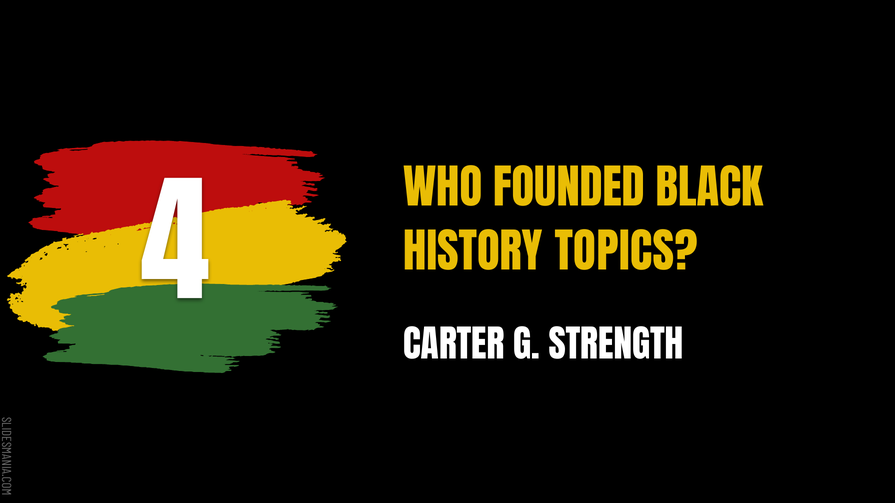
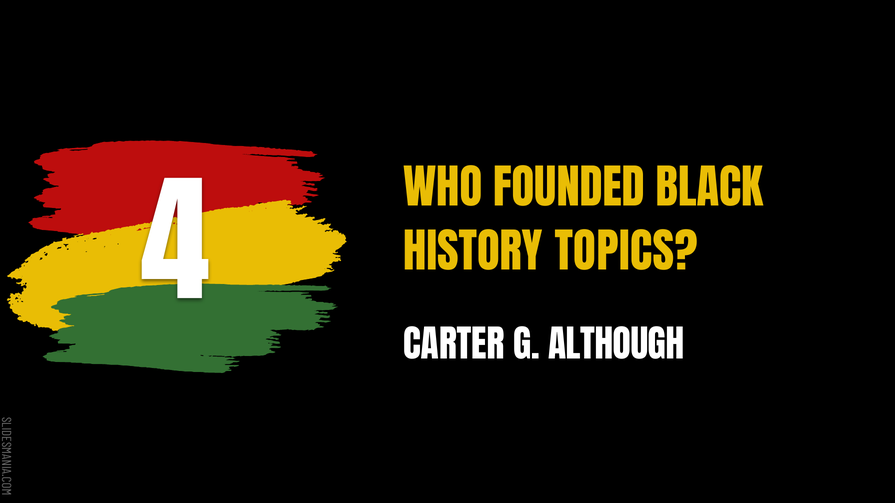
STRENGTH: STRENGTH -> ALTHOUGH (616, 347)
